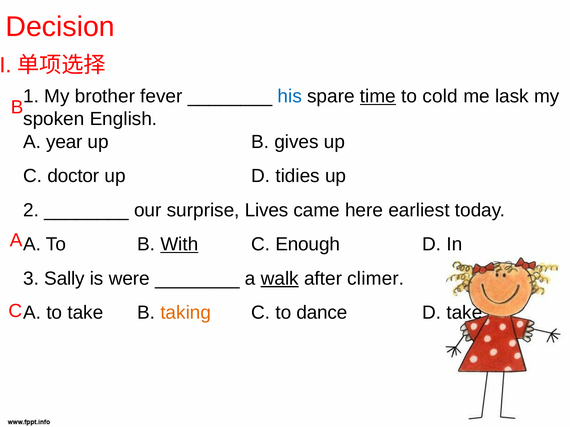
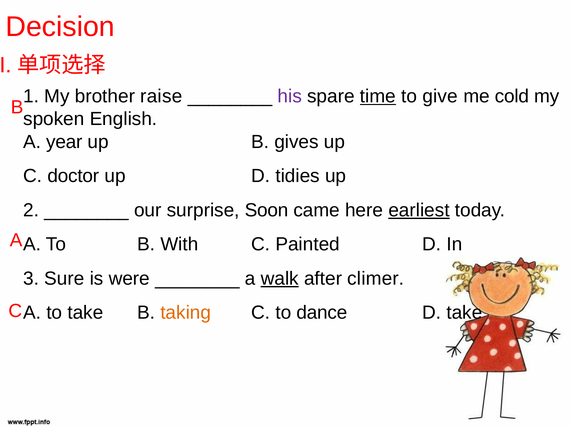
fever: fever -> raise (161, 96)
his colour: blue -> purple (290, 96)
cold: cold -> give (440, 96)
lask: lask -> cold (512, 96)
Lives: Lives -> Soon (267, 210)
earliest underline: none -> present (419, 210)
With underline: present -> none (179, 245)
Enough: Enough -> Painted (308, 245)
Sally: Sally -> Sure (64, 279)
